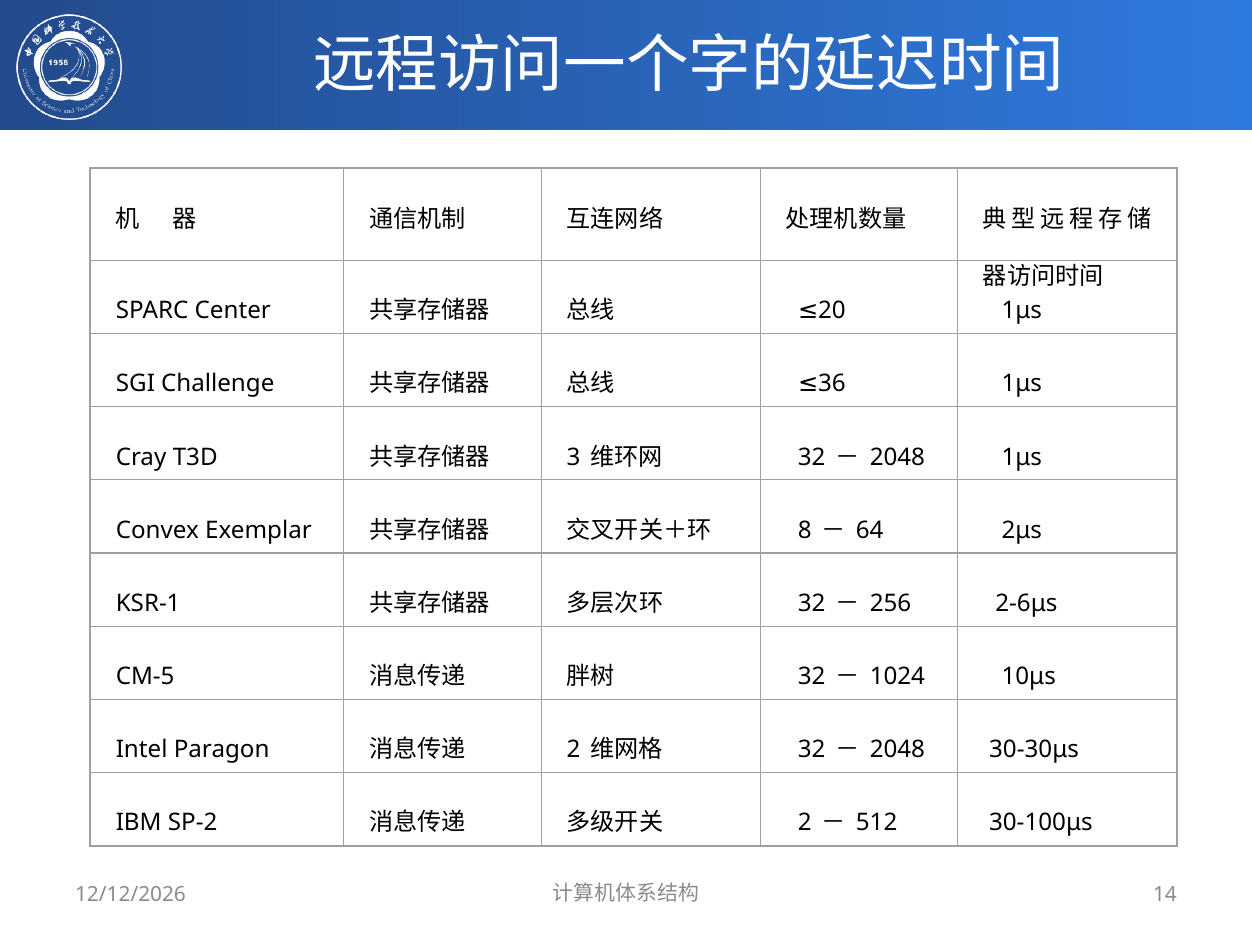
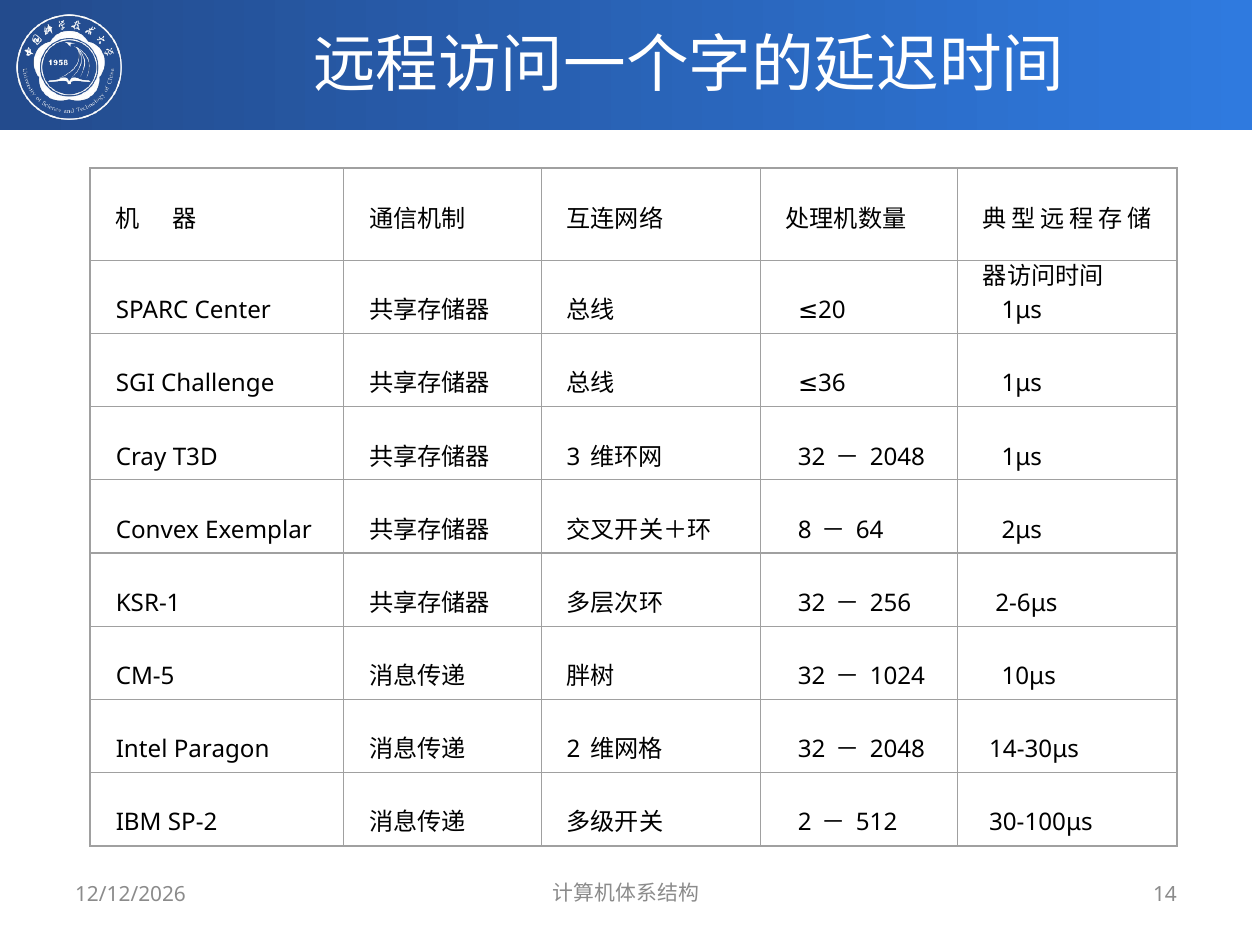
30-30μs: 30-30μs -> 14-30μs (1034, 750)
